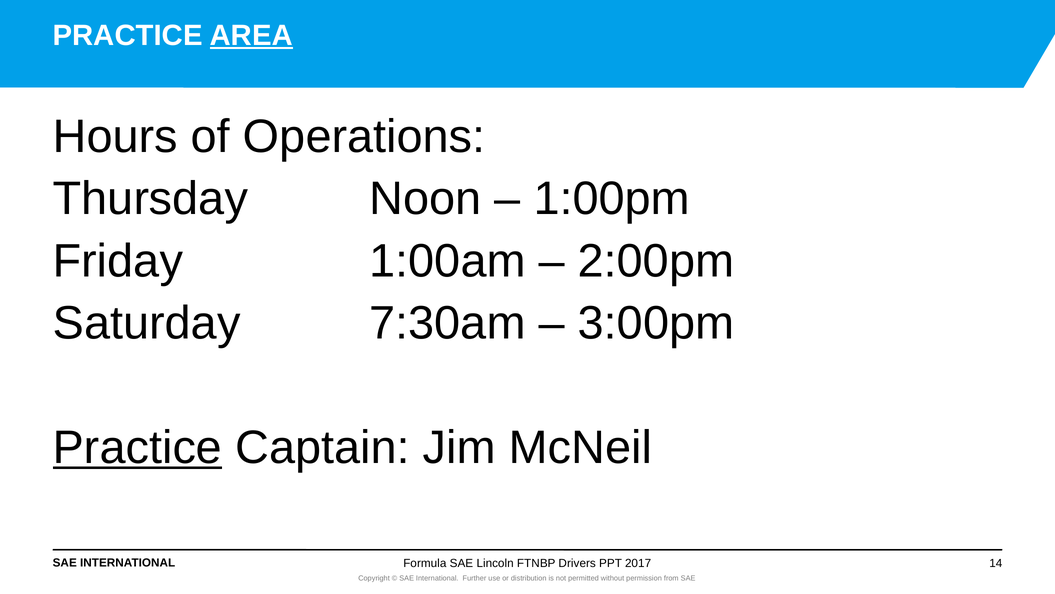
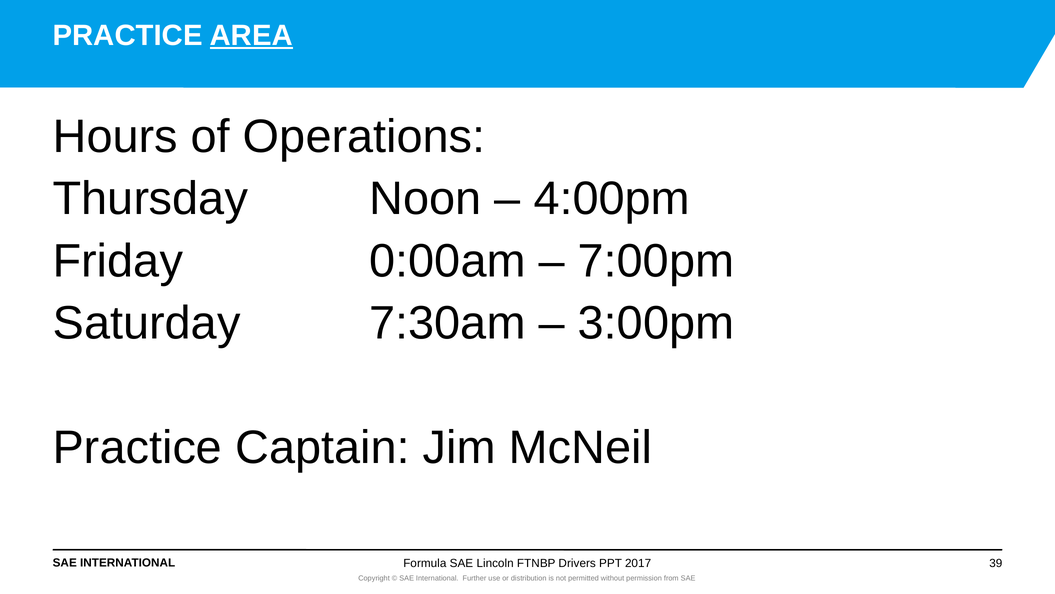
1:00pm: 1:00pm -> 4:00pm (612, 199)
1:00am: 1:00am -> 0:00am (447, 261)
2:00pm: 2:00pm -> 7:00pm (656, 261)
Practice underline: present -> none (137, 447)
14: 14 -> 39 (996, 563)
